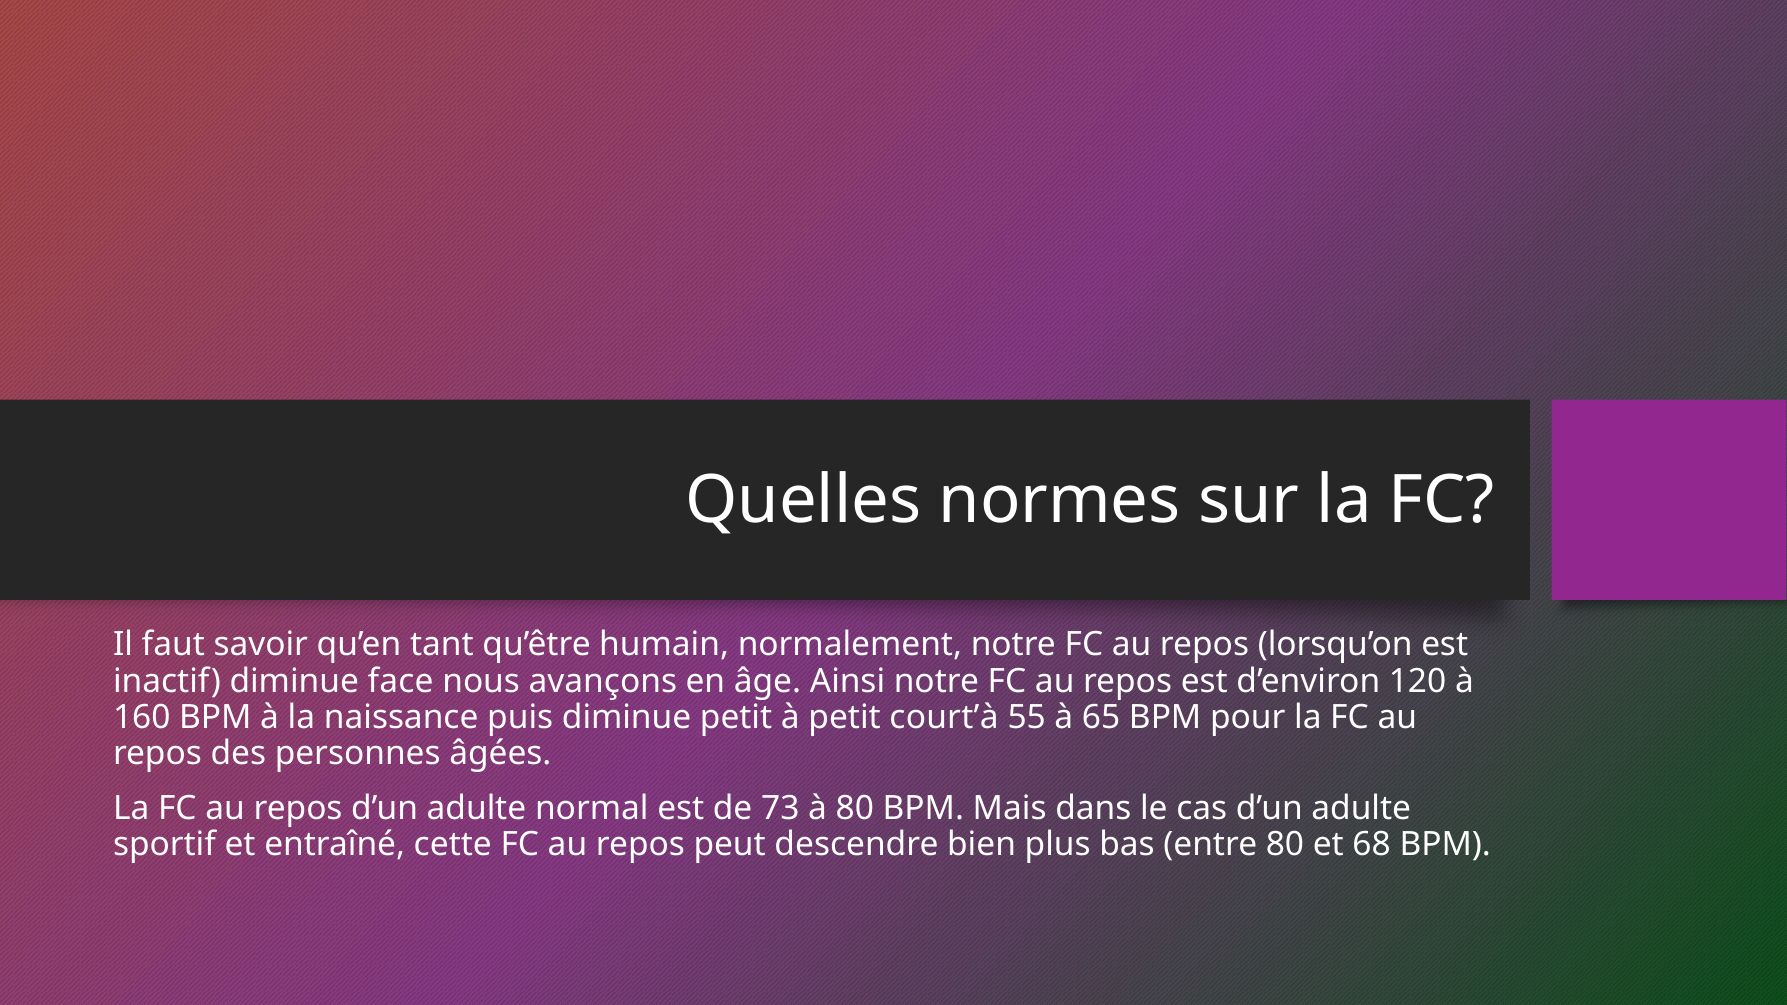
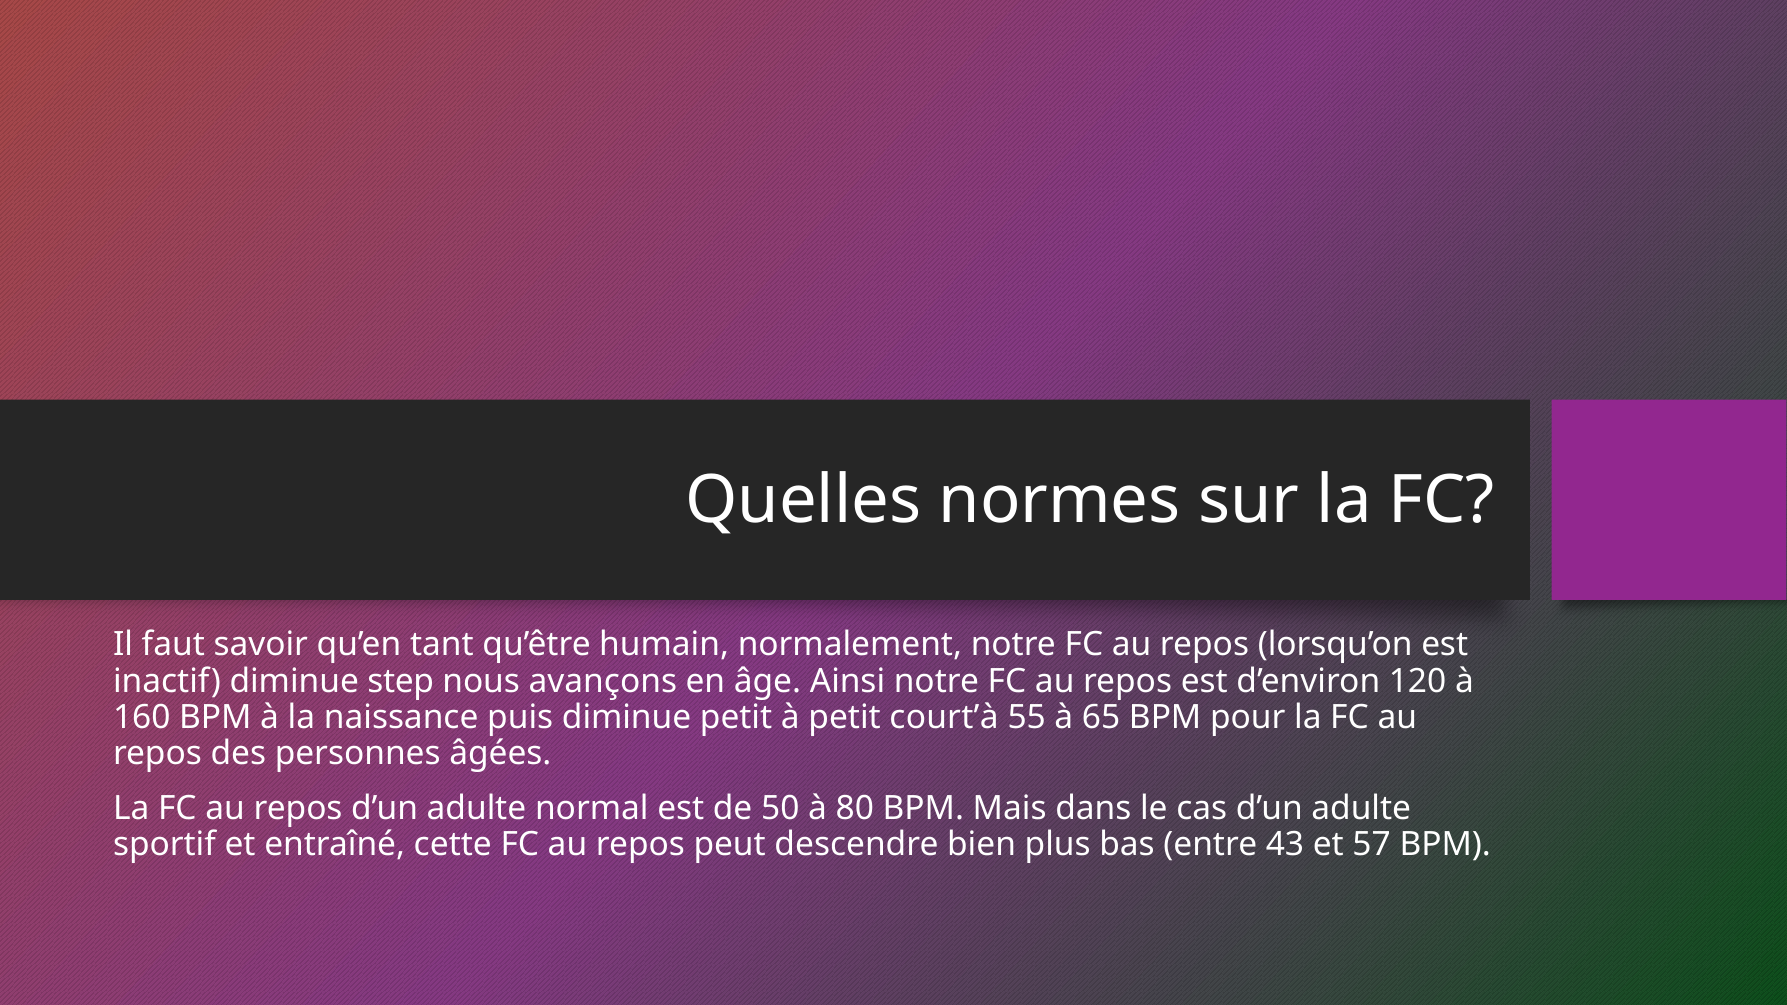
face: face -> step (401, 681)
73: 73 -> 50 (780, 808)
entre 80: 80 -> 43 (1285, 845)
68: 68 -> 57 (1372, 845)
